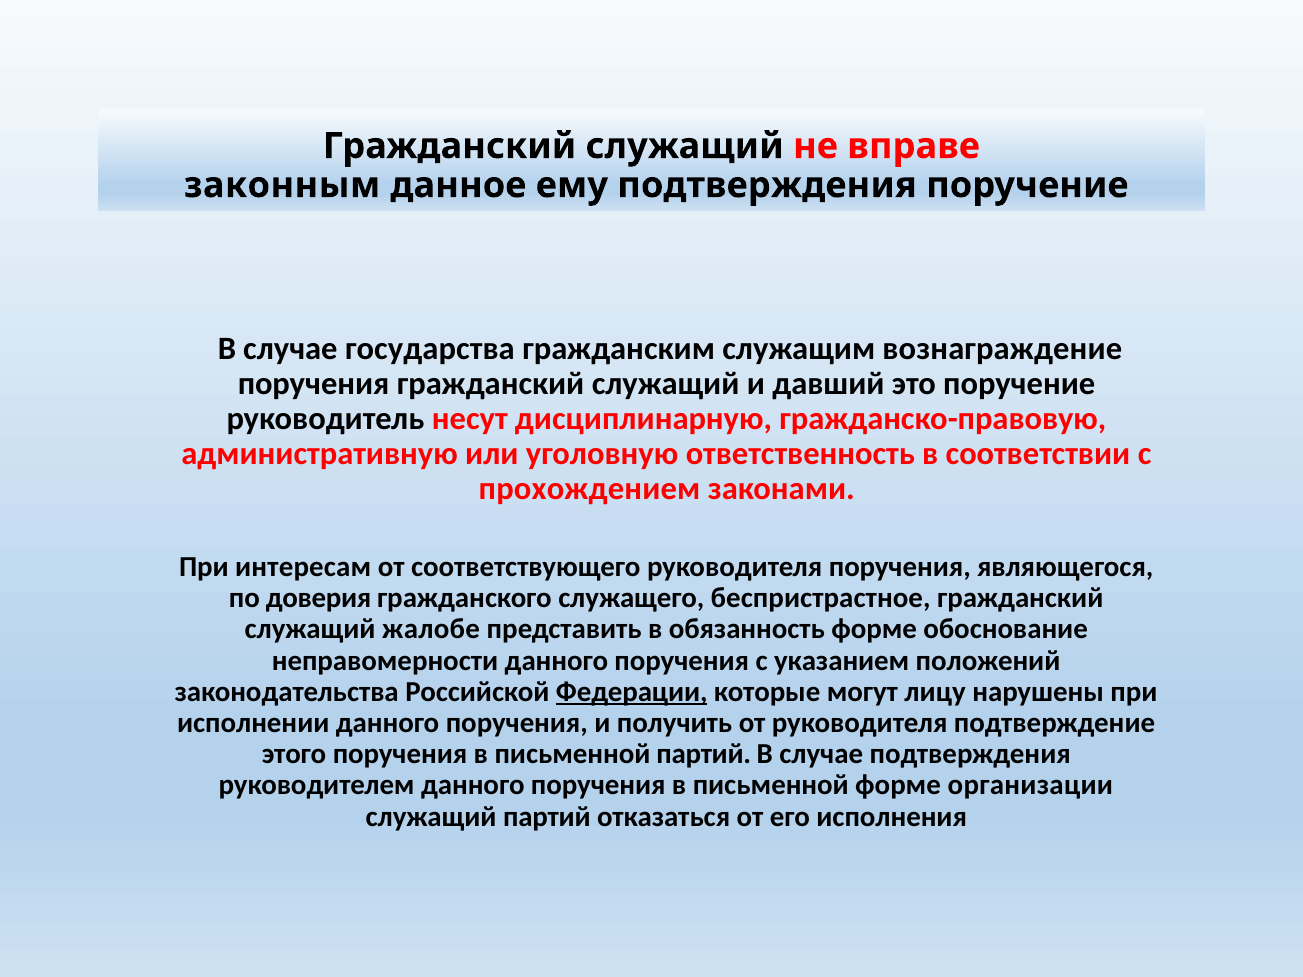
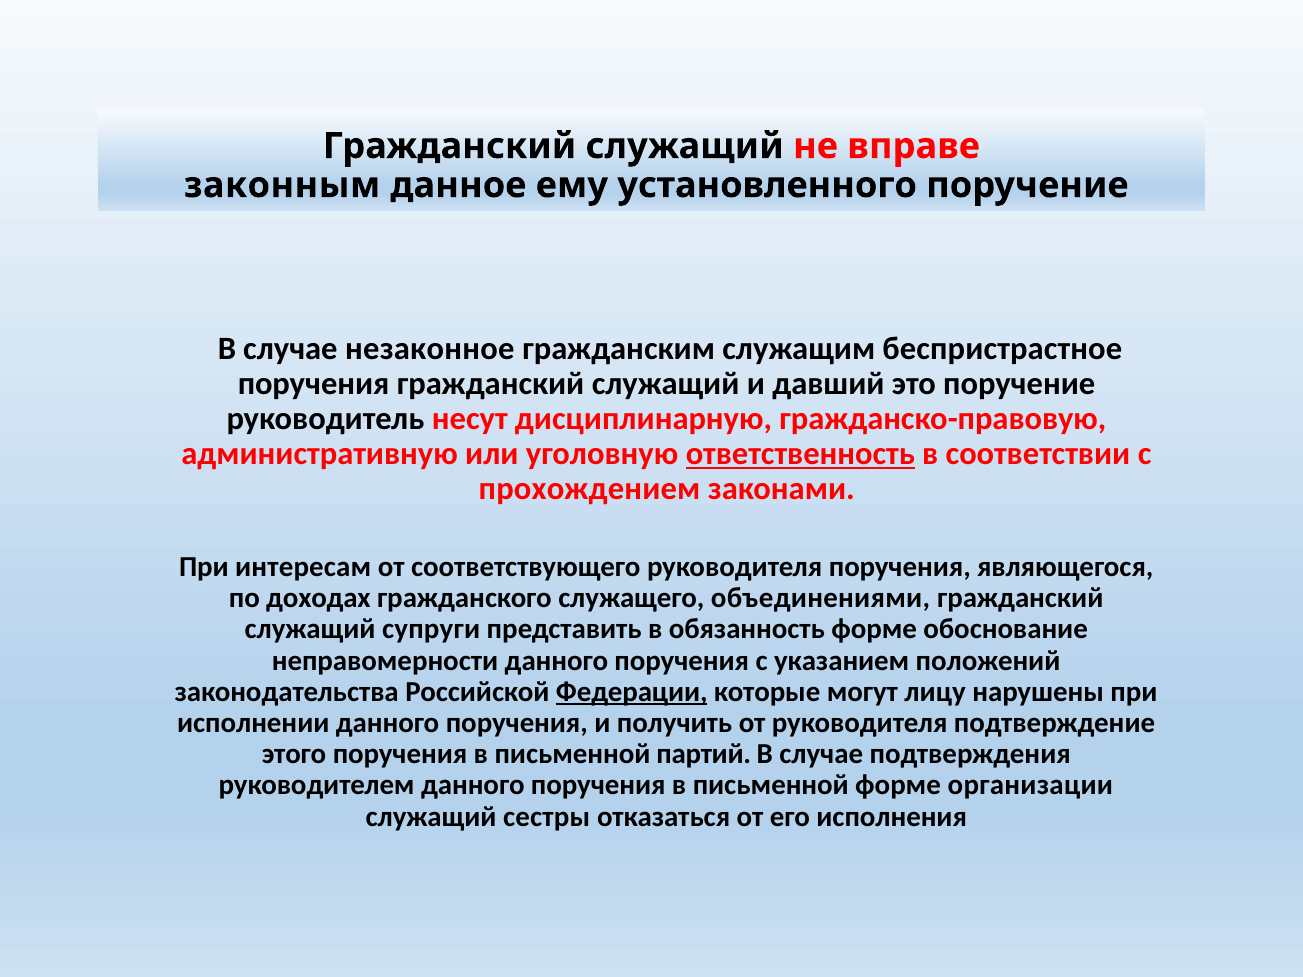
ему подтверждения: подтверждения -> установленного (767, 185)
государства: государства -> незаконное (430, 348)
вознаграждение: вознаграждение -> беспристрастное (1002, 348)
ответственность underline: none -> present (800, 454)
доверия: доверия -> доходах (319, 598)
беспристрастное: беспристрастное -> объединениями (821, 598)
жалобе: жалобе -> супруги (431, 630)
служащий партий: партий -> сестры (547, 817)
